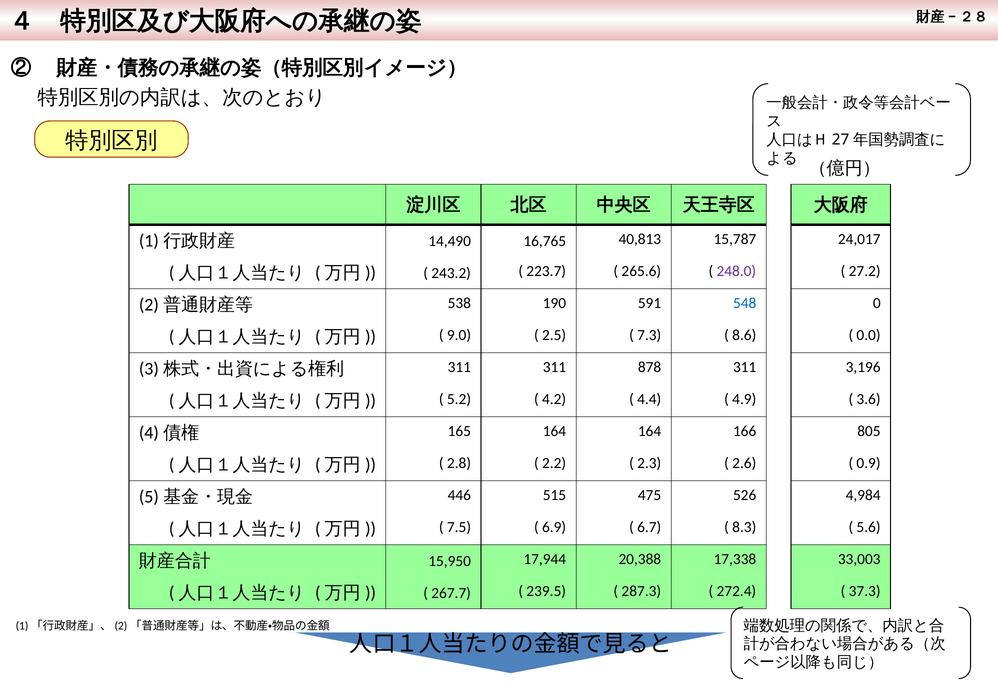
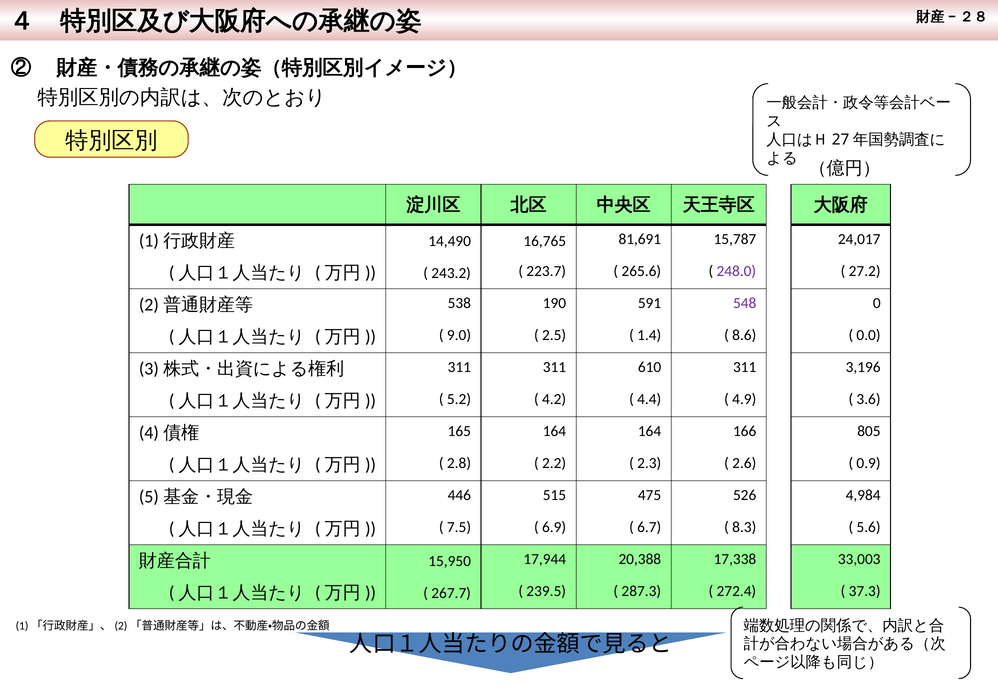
40,813: 40,813 -> 81,691 (640, 239)
548 colour: blue -> purple (745, 303)
7.3: 7.3 -> 1.4 (649, 335)
878: 878 -> 610 (650, 367)
